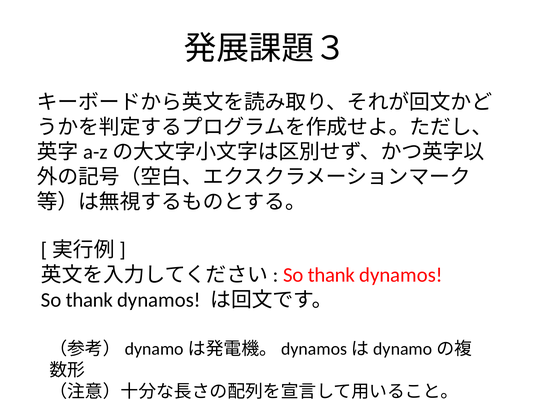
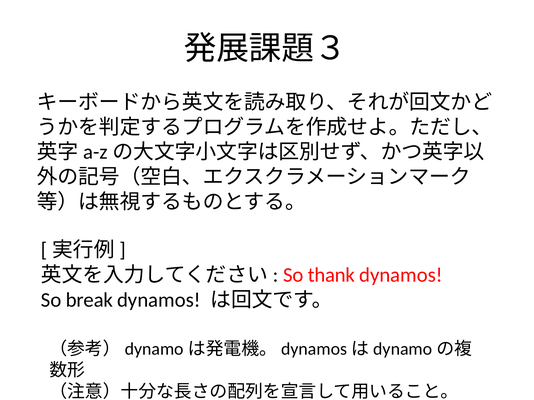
thank: thank -> break (89, 300)
